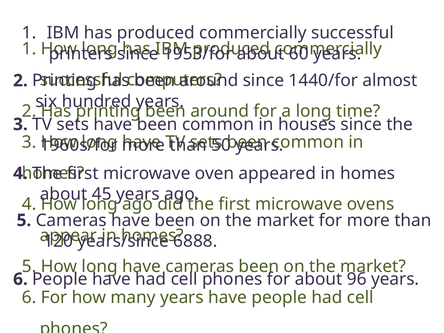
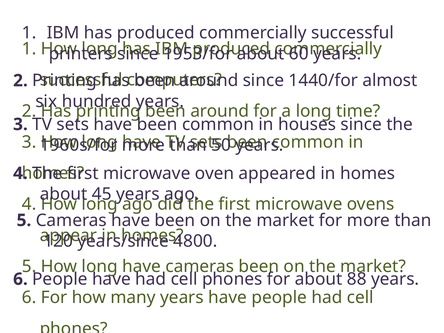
6888: 6888 -> 4800 (195, 241)
96: 96 -> 88 (357, 279)
